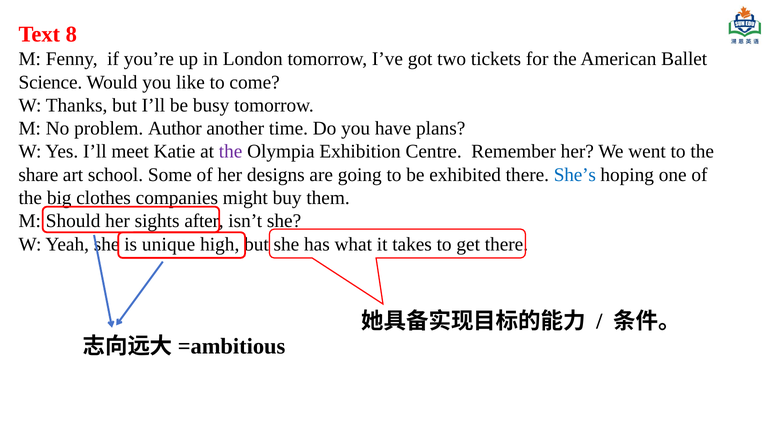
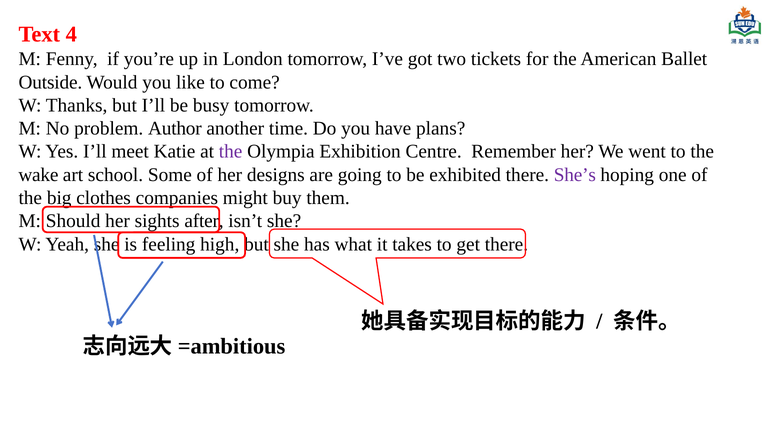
8: 8 -> 4 (71, 34)
Science: Science -> Outside (50, 82)
share: share -> wake (38, 175)
She’s colour: blue -> purple (575, 175)
unique: unique -> feeling (169, 244)
